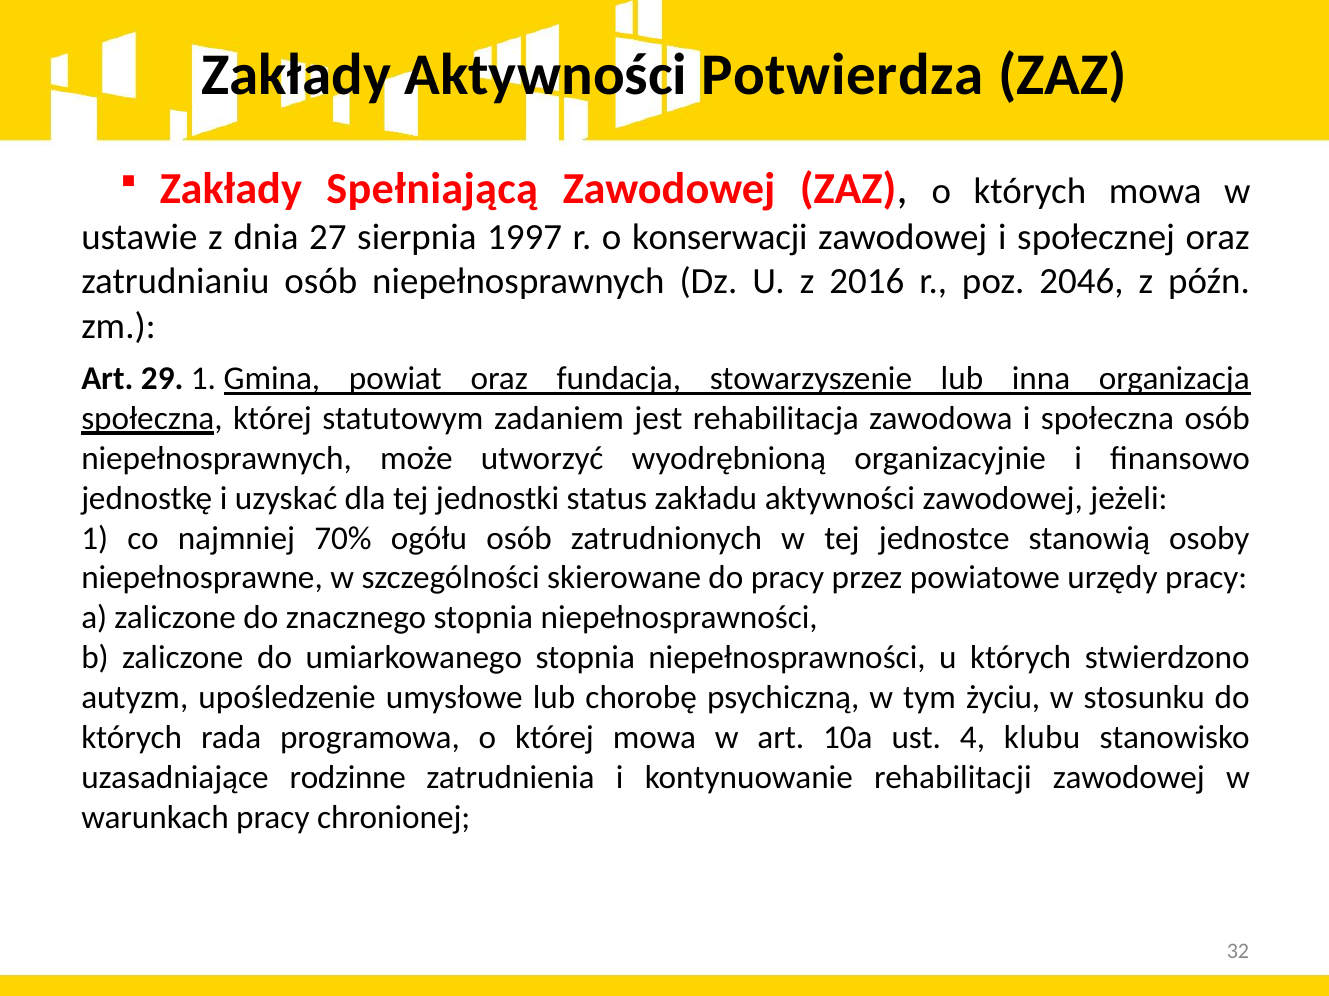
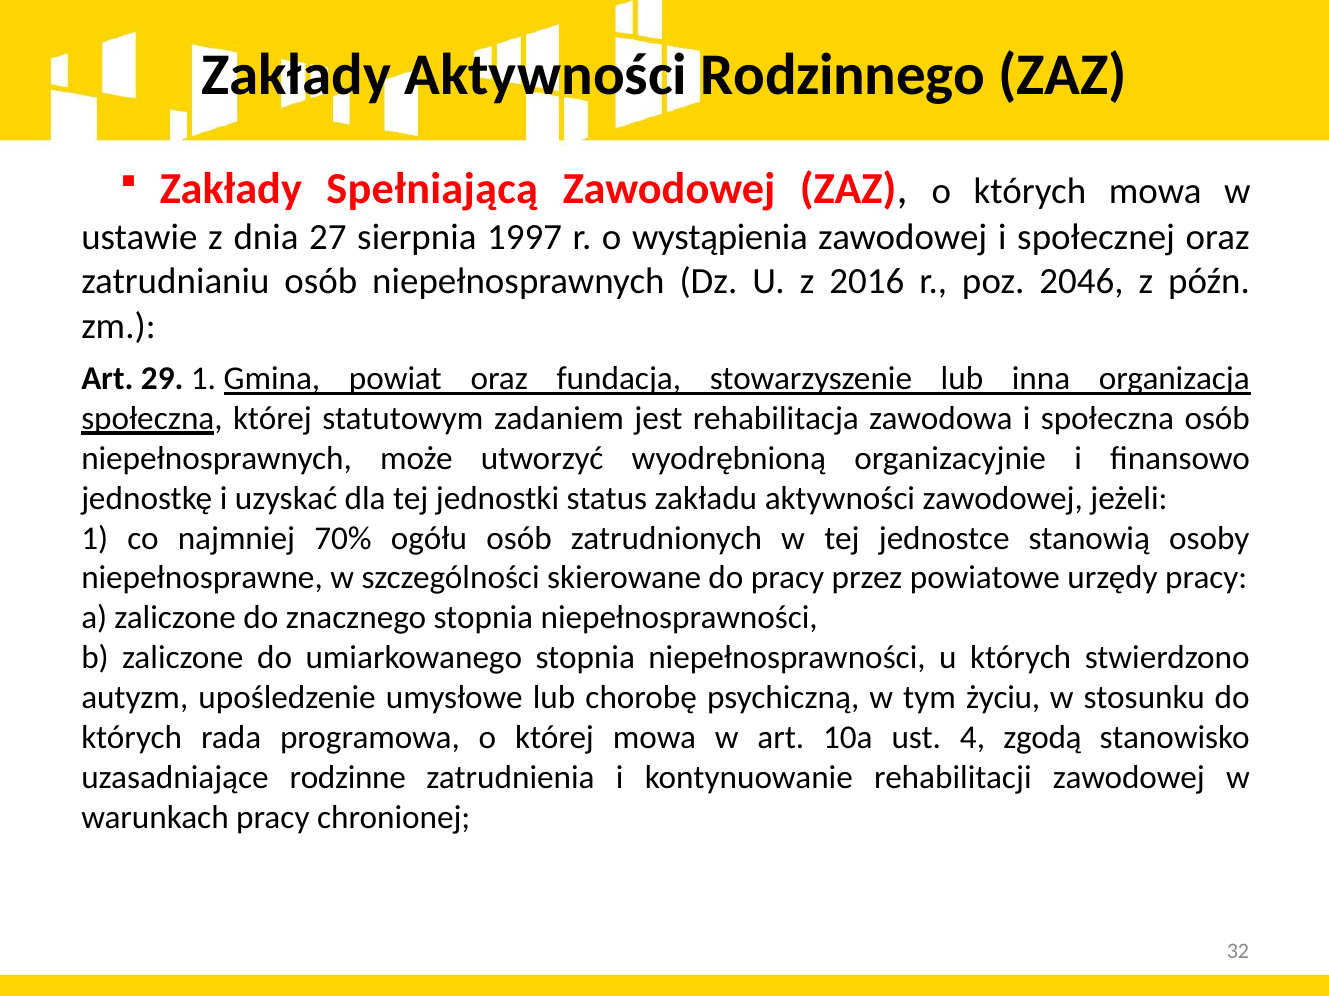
Potwierdza: Potwierdza -> Rodzinnego (843, 75)
konserwacji: konserwacji -> wystąpienia (720, 238)
klubu: klubu -> zgodą (1042, 738)
